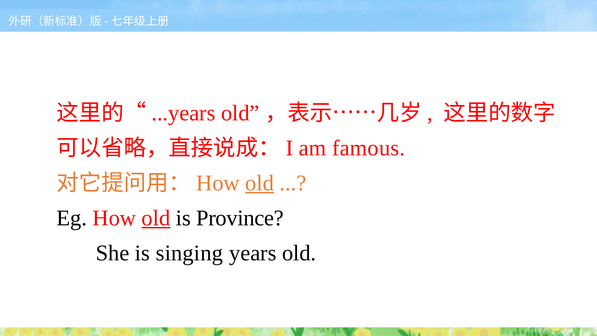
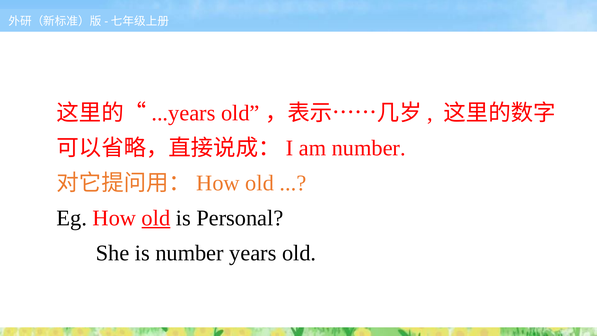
am famous: famous -> number (369, 148)
old underline: present -> none (260, 183)
Province: Province -> Personal (240, 218)
is singing: singing -> number (190, 253)
